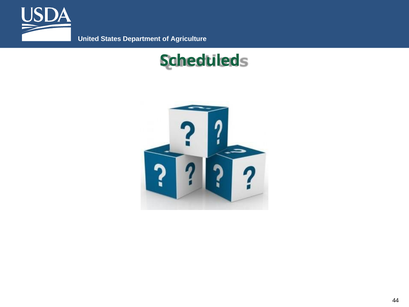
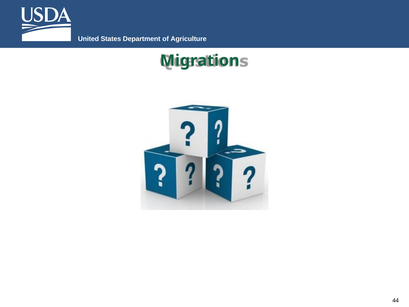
Scheduled: Scheduled -> Migration (200, 60)
